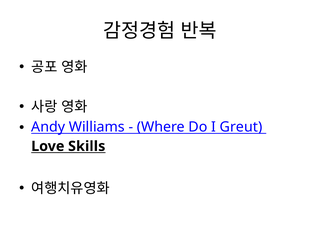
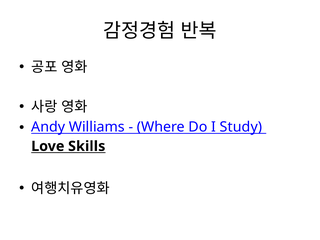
Greut: Greut -> Study (241, 127)
